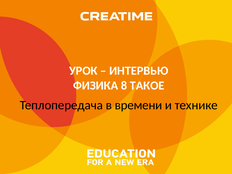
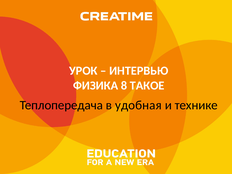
времени: времени -> удобная (138, 105)
